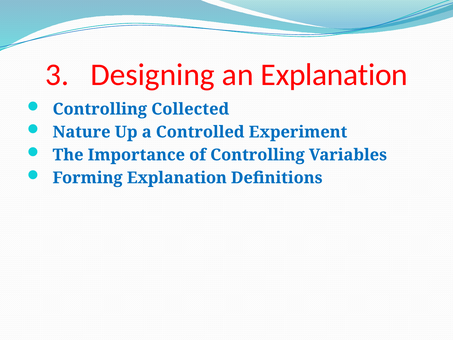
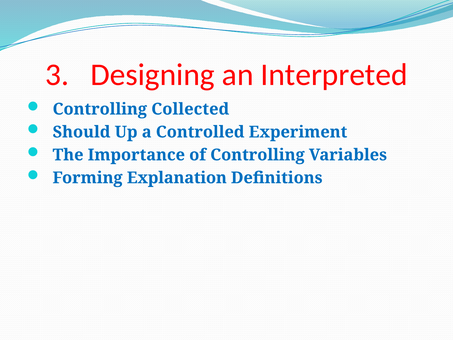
an Explanation: Explanation -> Interpreted (334, 75)
Nature: Nature -> Should (82, 132)
